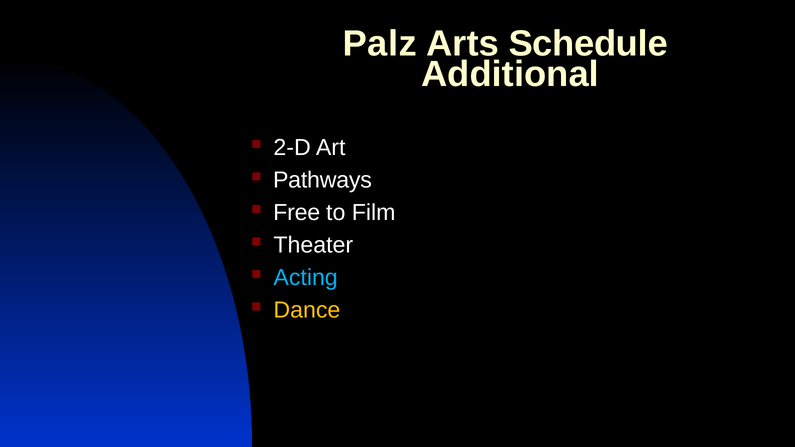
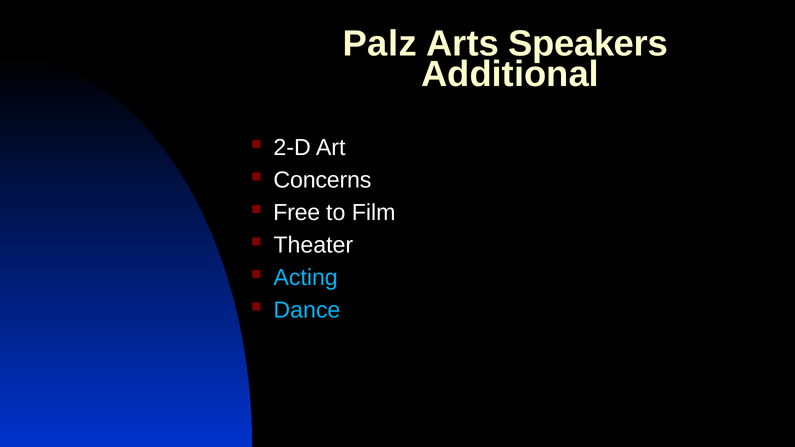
Schedule: Schedule -> Speakers (588, 44)
Pathways: Pathways -> Concerns (322, 180)
Dance colour: yellow -> light blue (307, 310)
